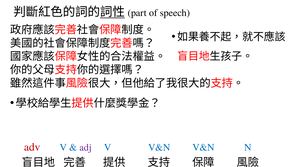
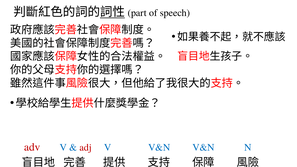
adj colour: purple -> red (86, 147)
